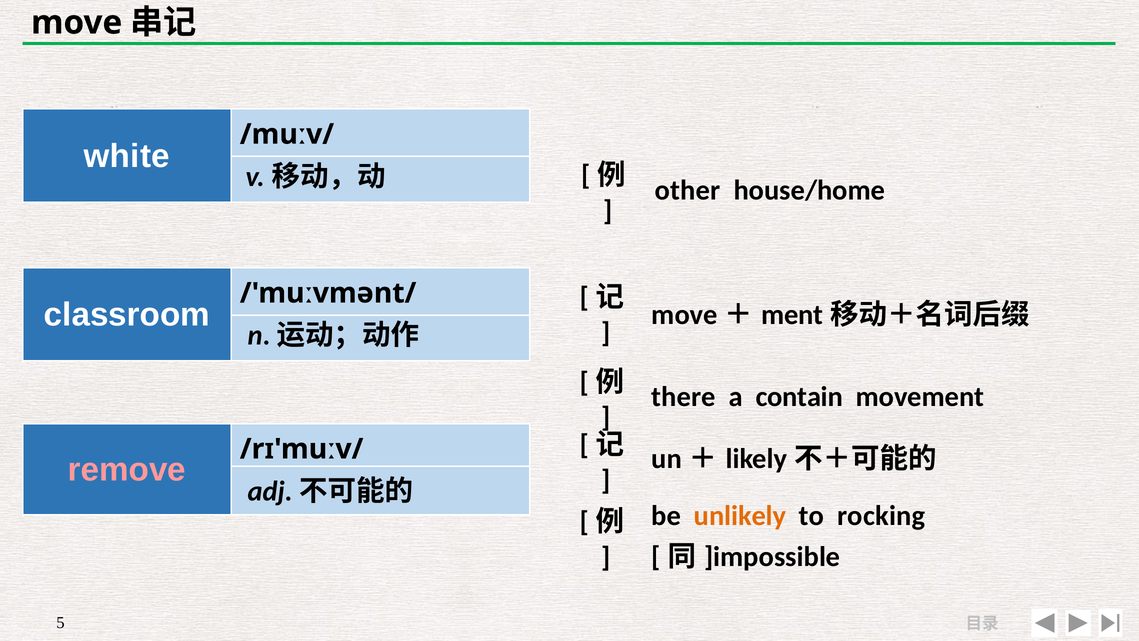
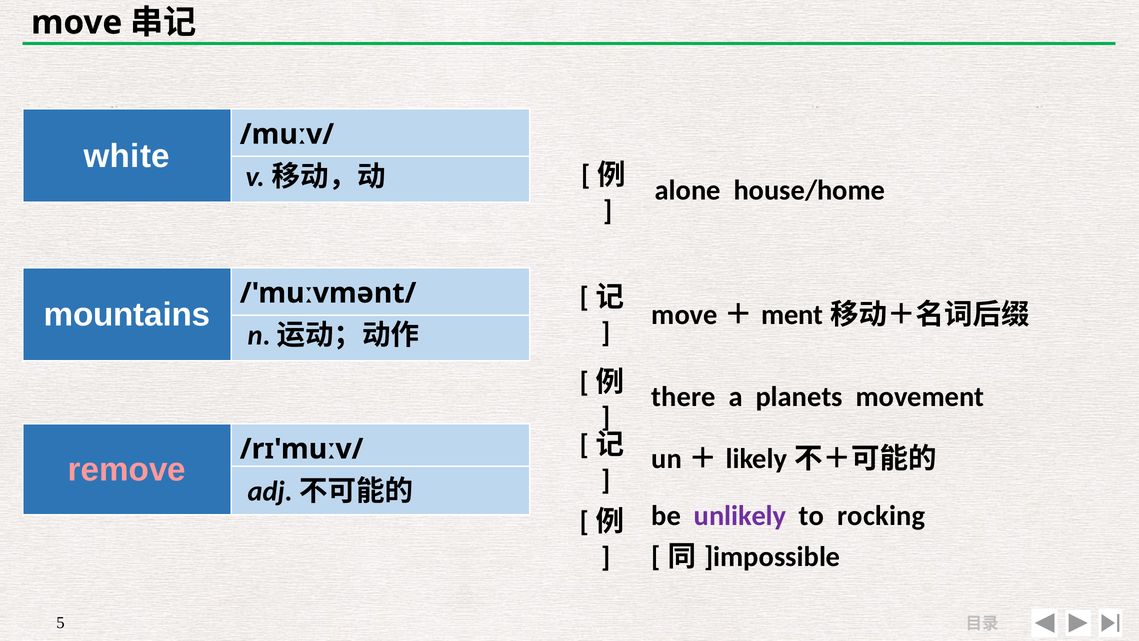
other: other -> alone (688, 190)
classroom: classroom -> mountains (127, 315)
contain: contain -> planets (799, 397)
unlikely colour: orange -> purple (740, 516)
